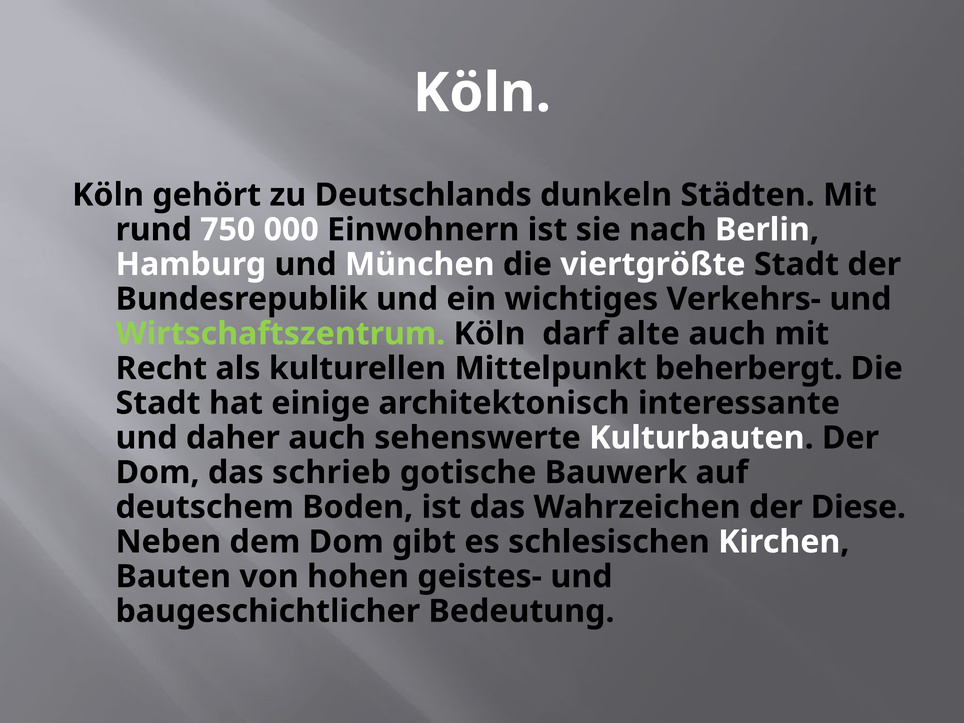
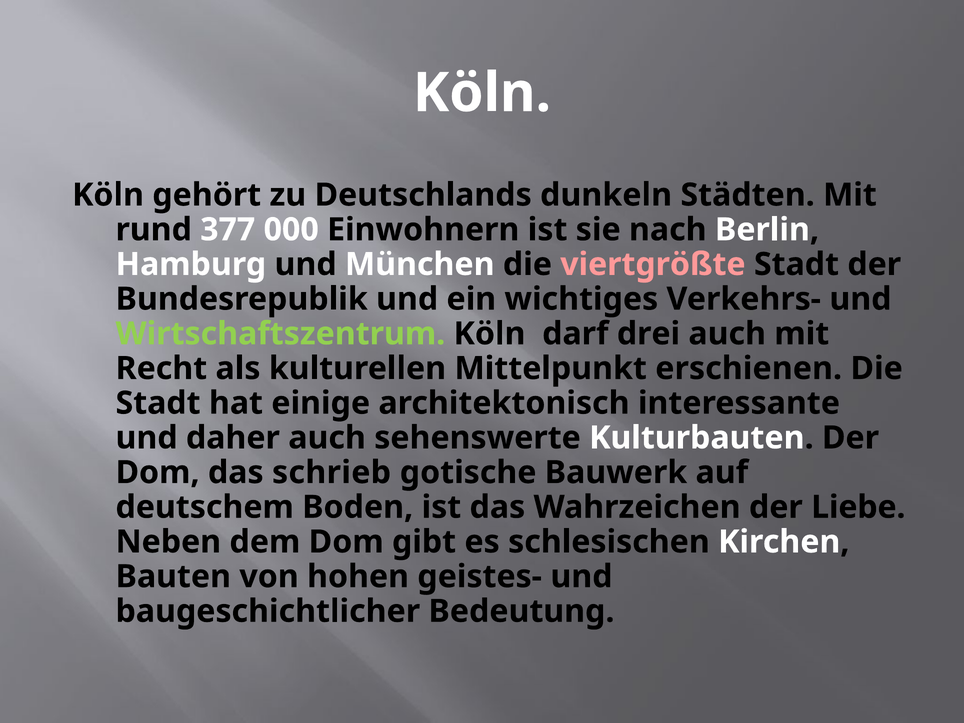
750: 750 -> 377 (228, 230)
viertgrößte colour: white -> pink (653, 264)
alte: alte -> drei (648, 334)
beherbergt: beherbergt -> erschienen (749, 368)
Diese: Diese -> Liebe (858, 507)
